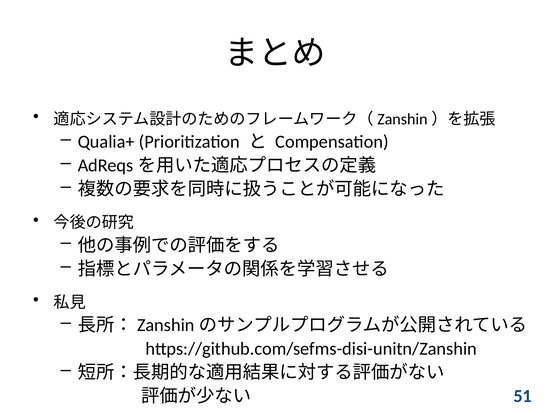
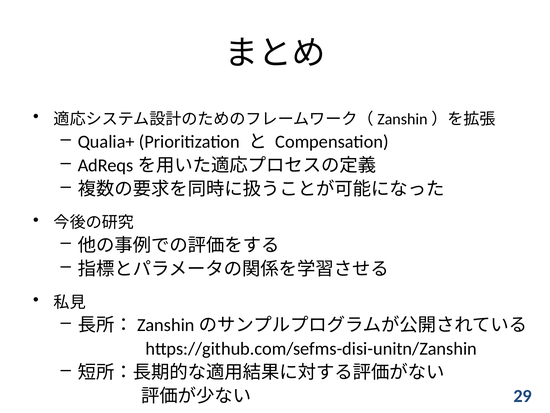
51: 51 -> 29 (523, 396)
